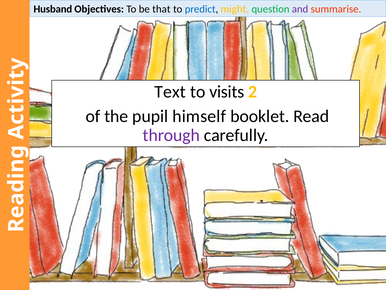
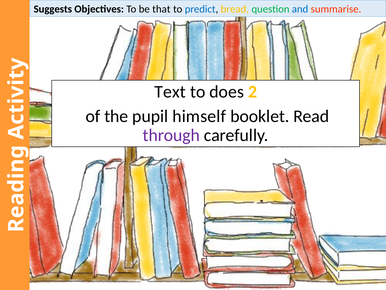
Husband: Husband -> Suggests (53, 9)
might: might -> bread (235, 9)
and colour: purple -> blue (300, 9)
visits: visits -> does (227, 92)
